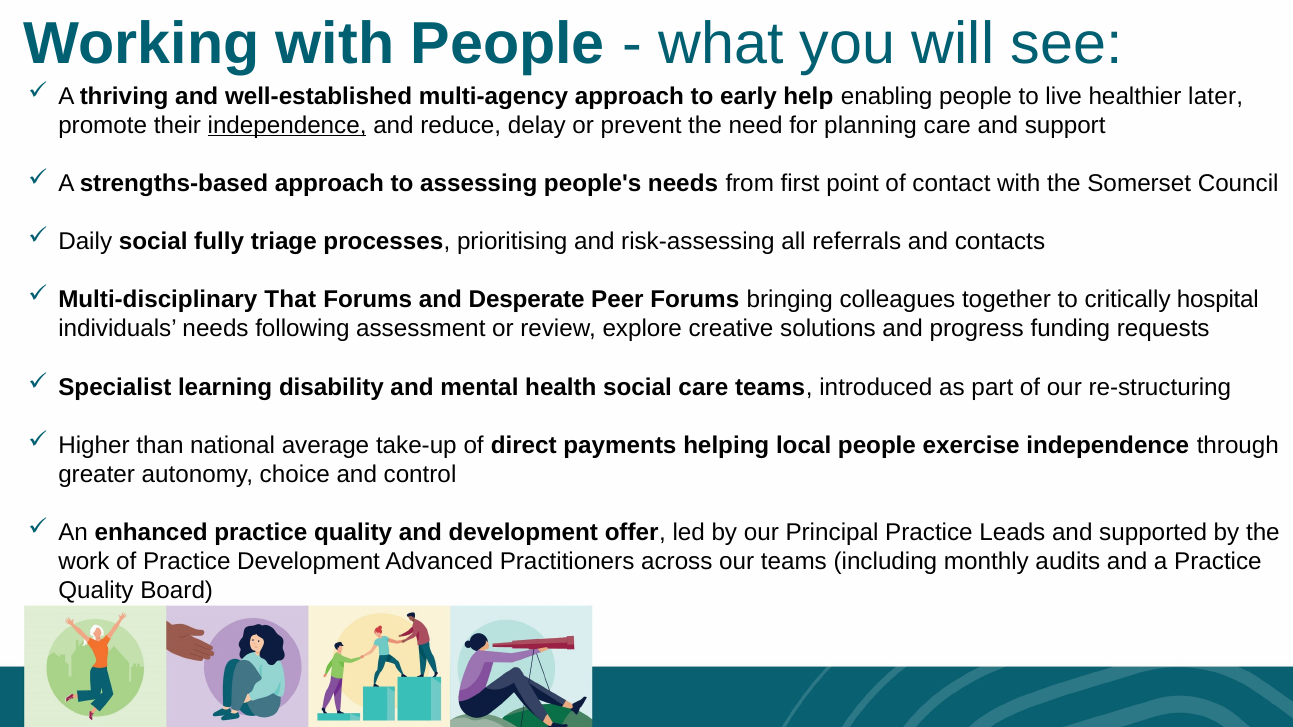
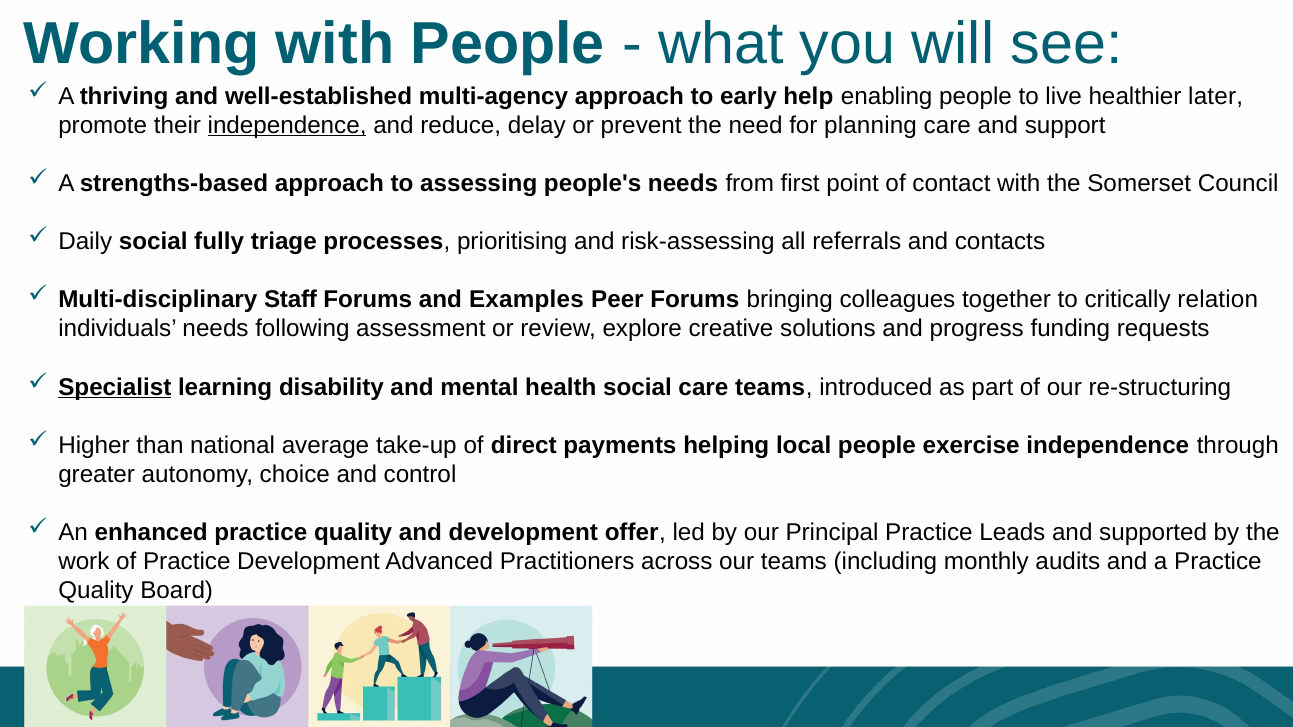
That: That -> Staff (291, 300)
Desperate: Desperate -> Examples (526, 300)
hospital: hospital -> relation (1218, 300)
Specialist underline: none -> present (115, 387)
